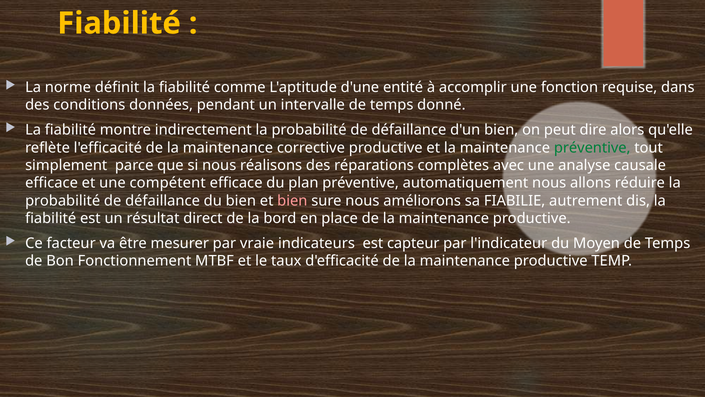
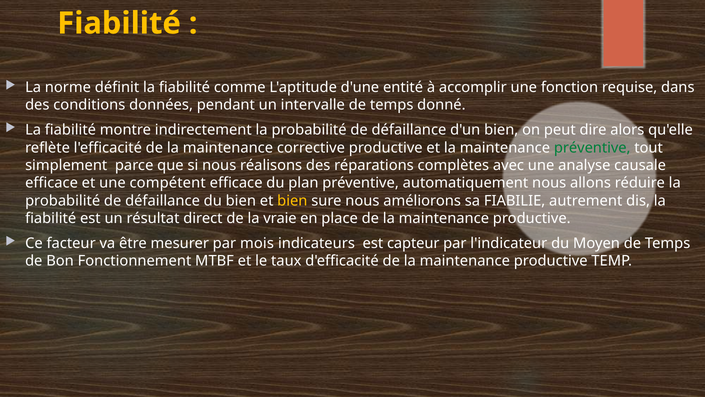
bien colour: pink -> yellow (292, 200)
bord: bord -> vraie (280, 218)
vraie: vraie -> mois (257, 243)
